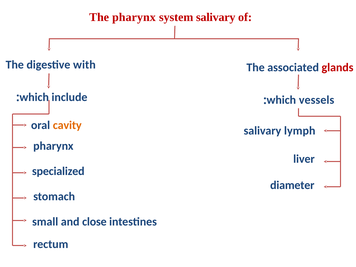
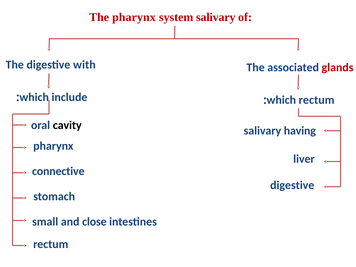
which vessels: vessels -> rectum (317, 100)
cavity colour: orange -> black (67, 125)
lymph: lymph -> having (300, 131)
specialized: specialized -> connective (58, 171)
diameter: diameter -> digestive (292, 185)
